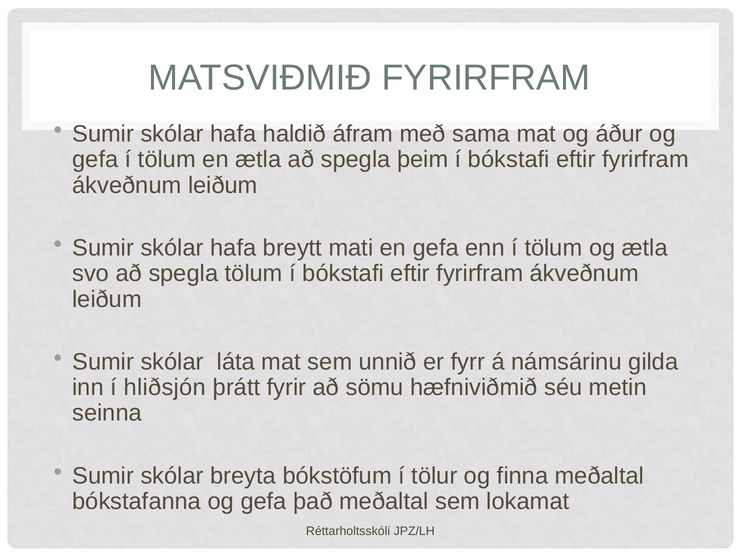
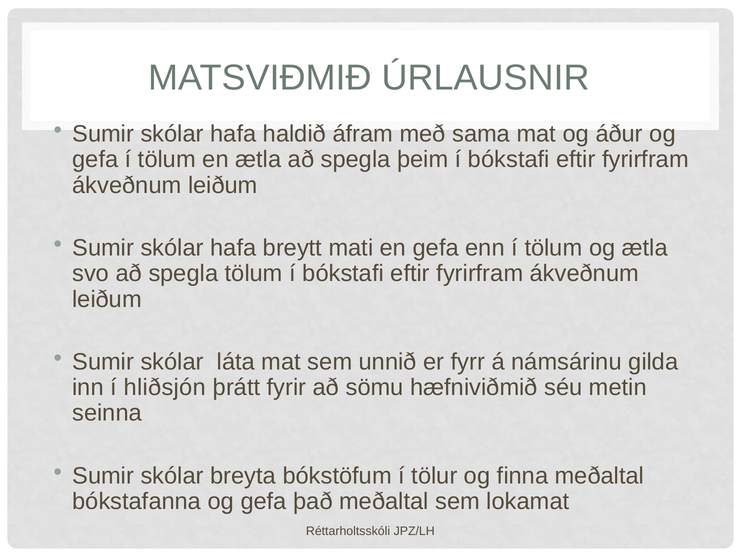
MATSVIÐMIÐ FYRIRFRAM: FYRIRFRAM -> ÚRLAUSNIR (486, 78)
